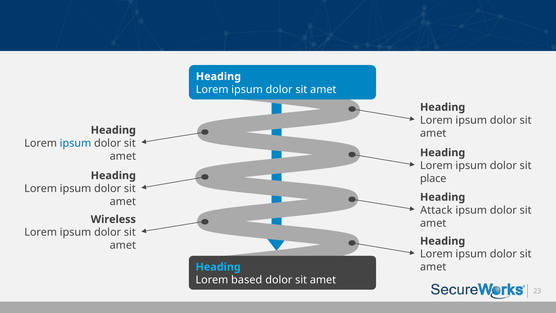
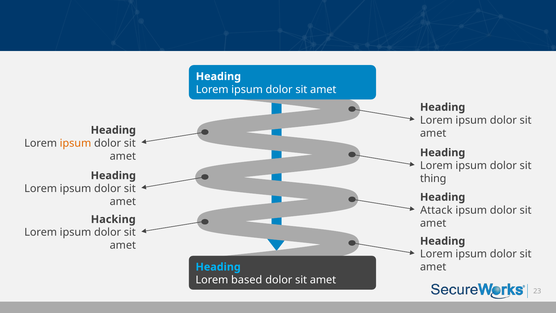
ipsum colour: blue -> orange (75, 143)
place: place -> thing (433, 179)
Wireless: Wireless -> Hacking (113, 219)
